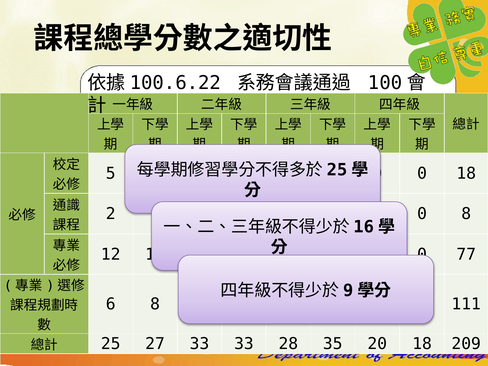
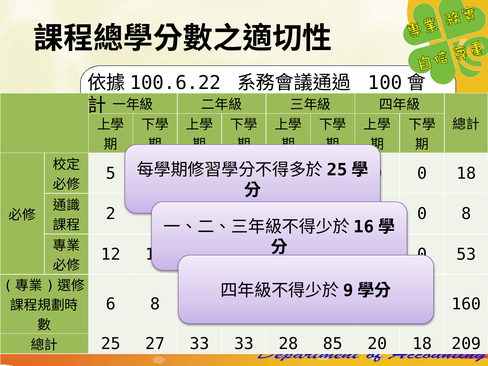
77: 77 -> 53 (466, 254)
111: 111 -> 160 (466, 304)
35: 35 -> 85 (333, 344)
